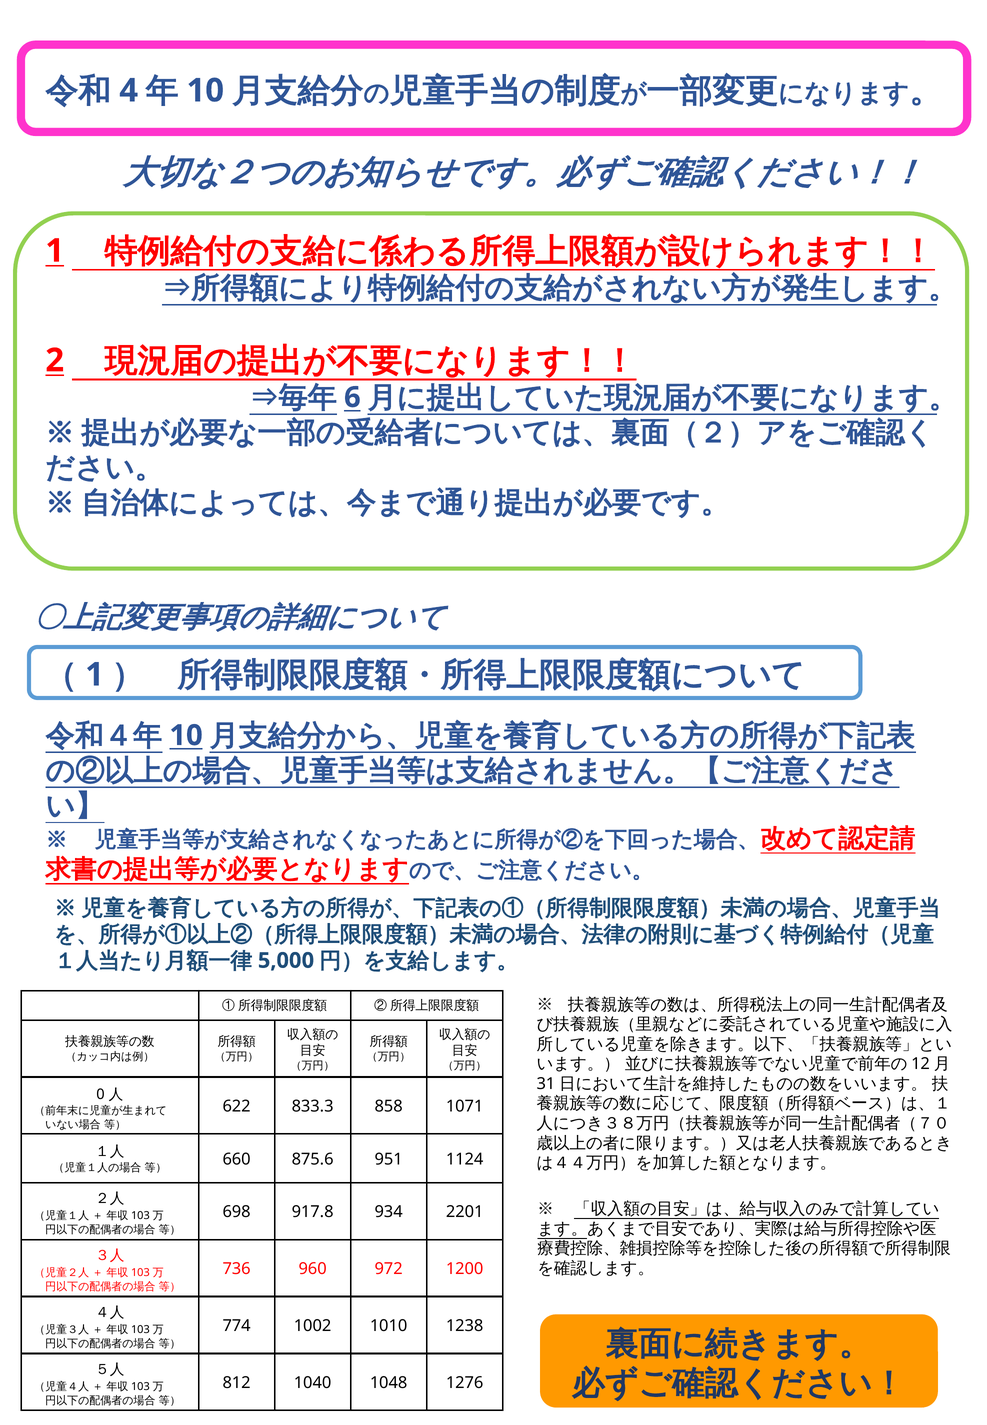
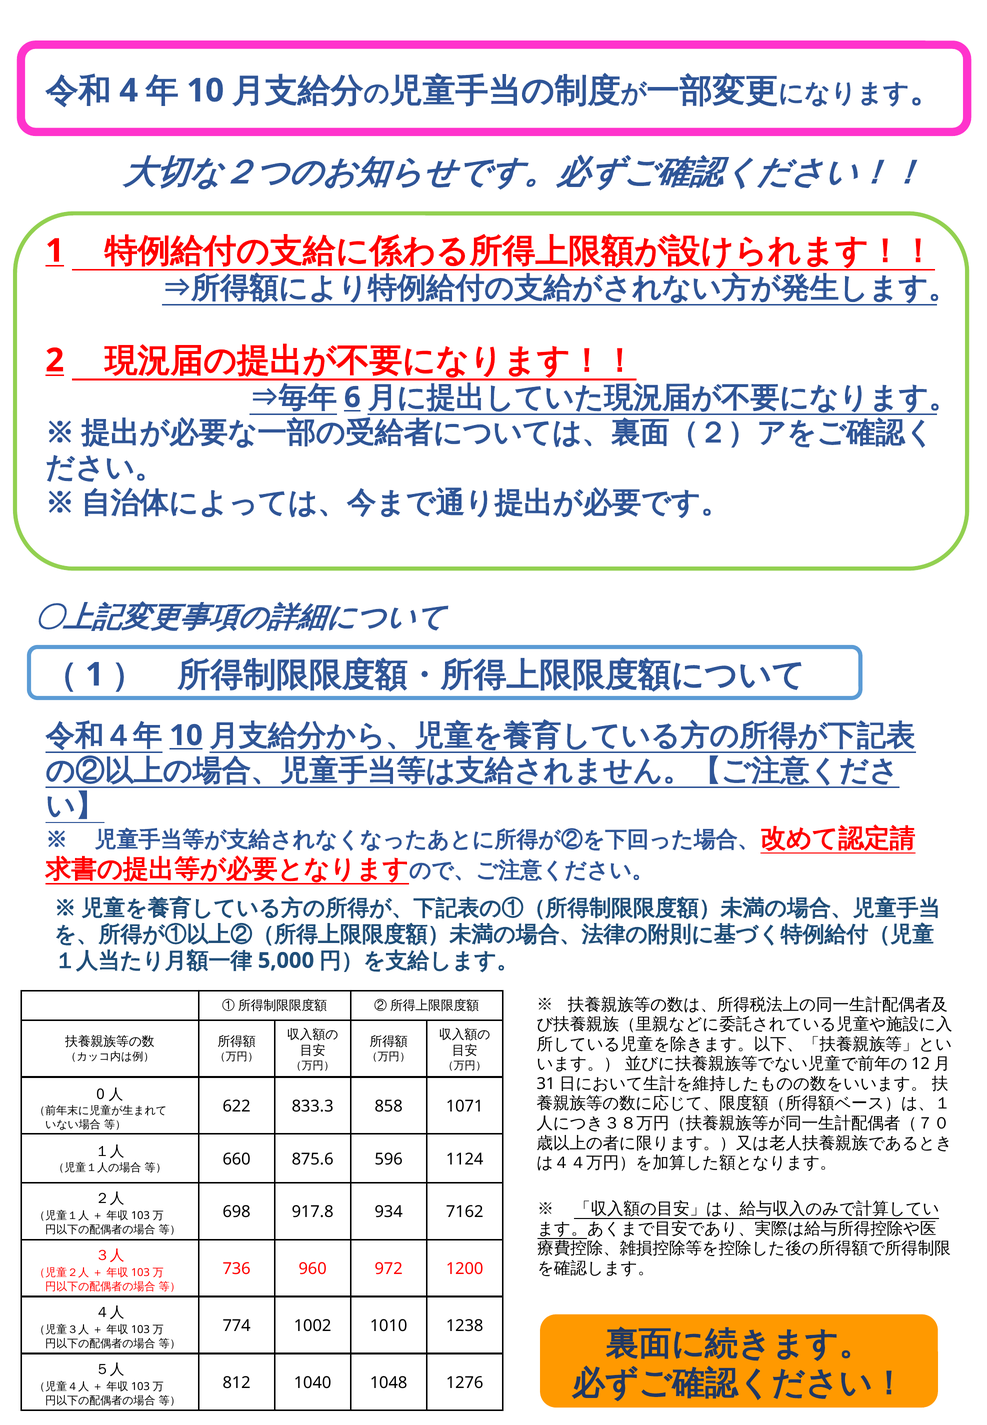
951: 951 -> 596 (389, 1160)
2201: 2201 -> 7162 (465, 1213)
